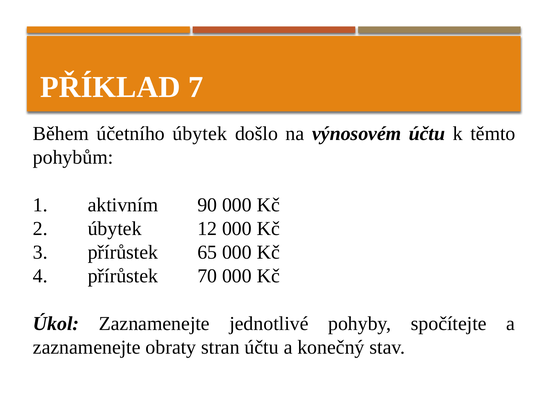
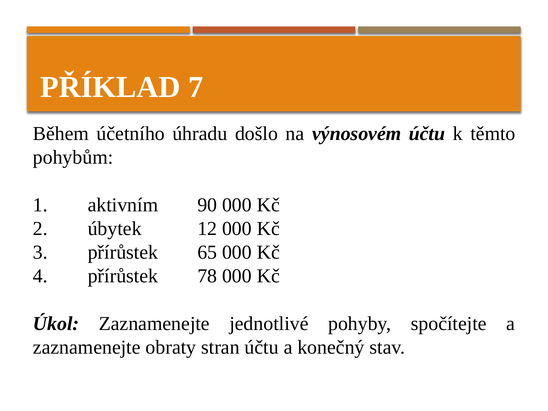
účetního úbytek: úbytek -> úhradu (200, 134)
70: 70 -> 78 (207, 276)
